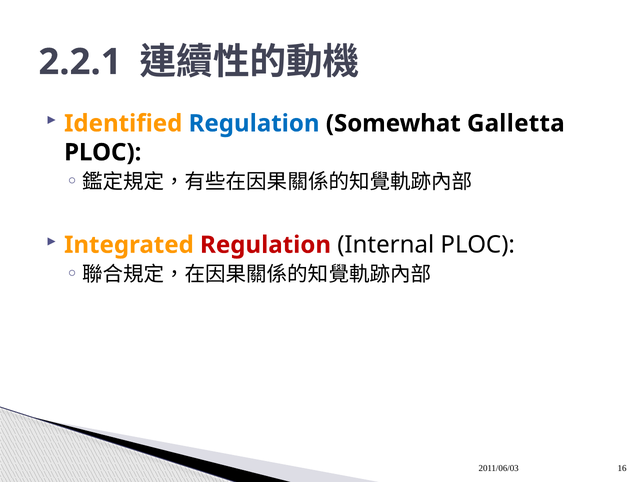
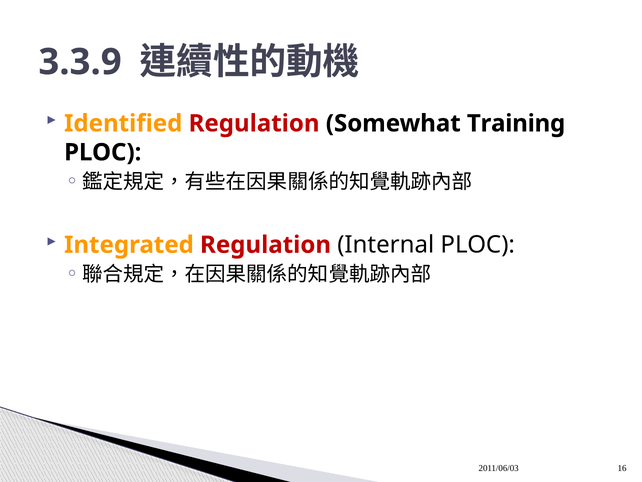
2.2.1: 2.2.1 -> 3.3.9 (80, 62)
Regulation colour: blue -> red (254, 123)
Galletta: Galletta -> Training (516, 123)
